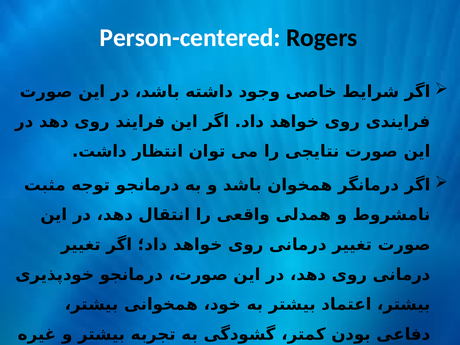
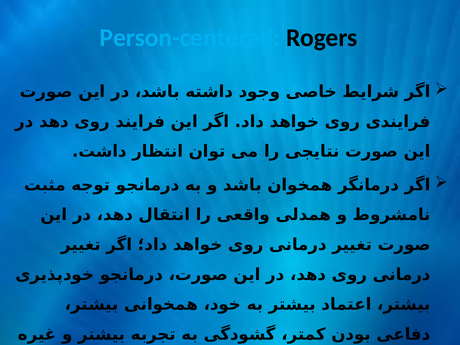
Person-centered colour: white -> light blue (190, 38)
